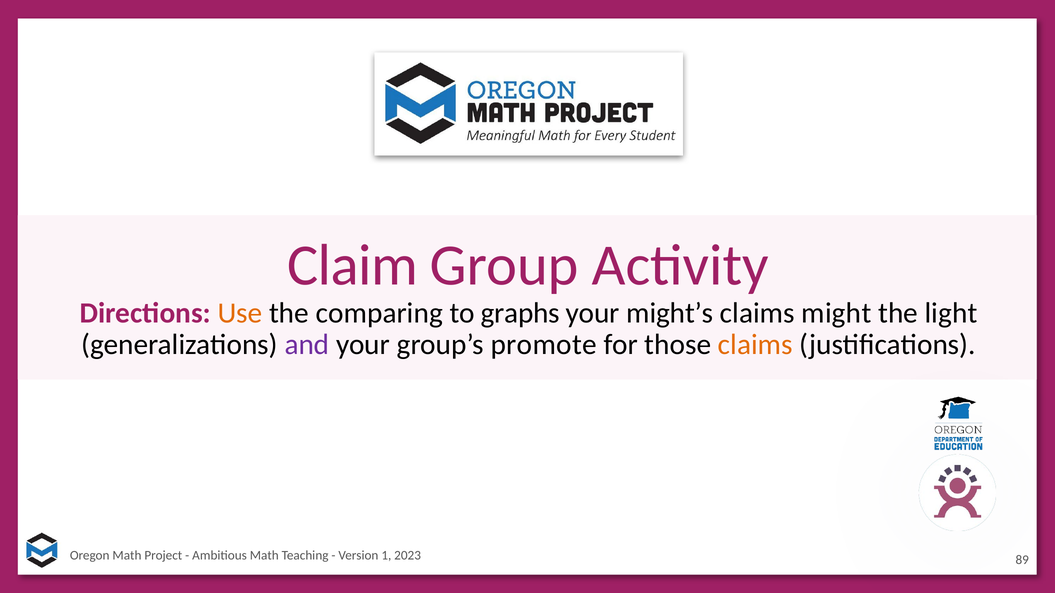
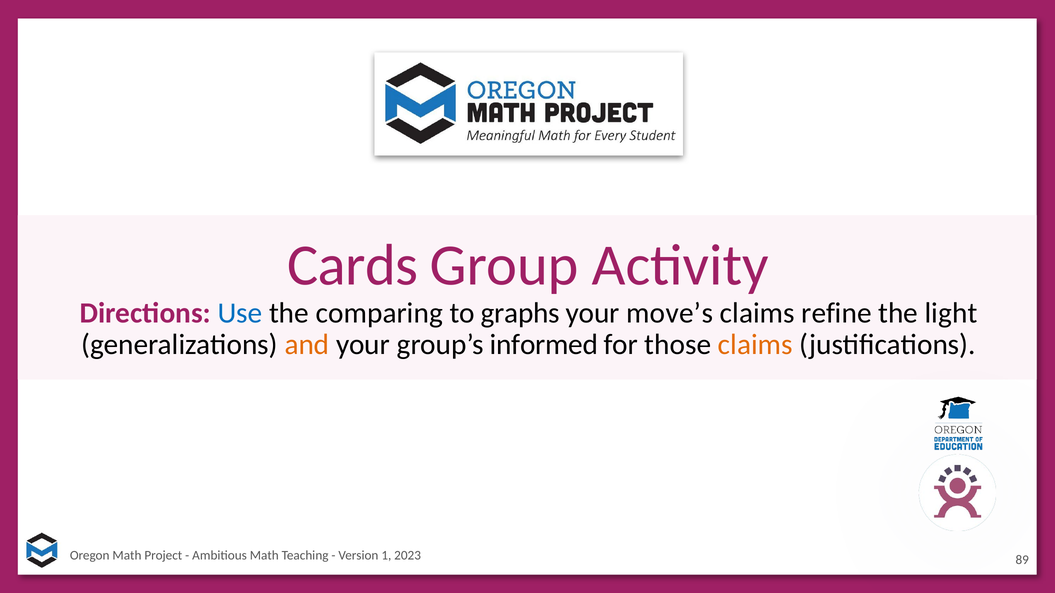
Claim: Claim -> Cards (353, 266)
Use colour: orange -> blue (240, 313)
might’s: might’s -> move’s (670, 313)
might: might -> refine (837, 313)
and colour: purple -> orange (307, 345)
promote: promote -> informed (544, 345)
